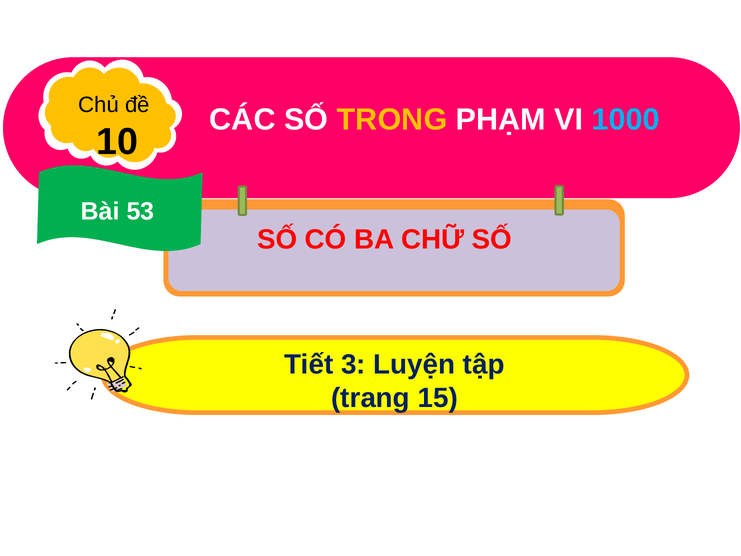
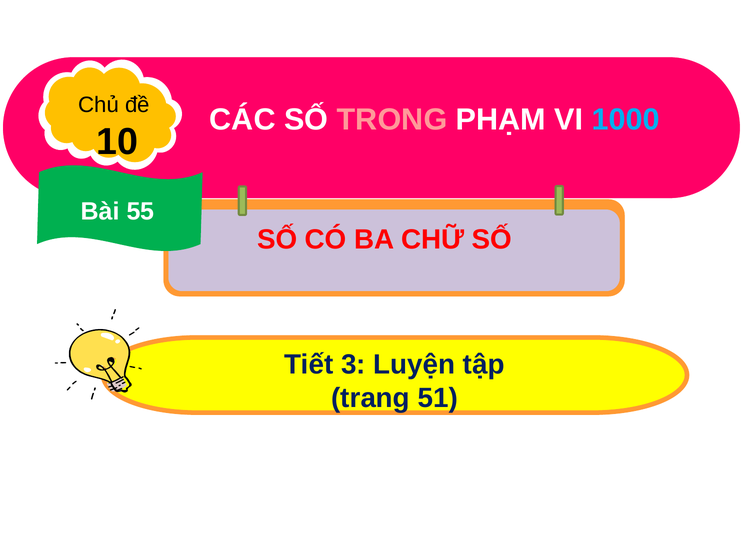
TRONG colour: yellow -> pink (392, 120)
53: 53 -> 55 (140, 211)
15: 15 -> 51 (438, 398)
